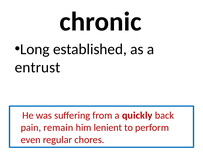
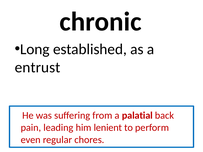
quickly: quickly -> palatial (137, 116)
remain: remain -> leading (58, 128)
